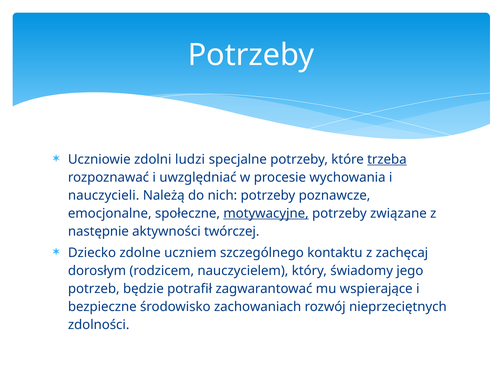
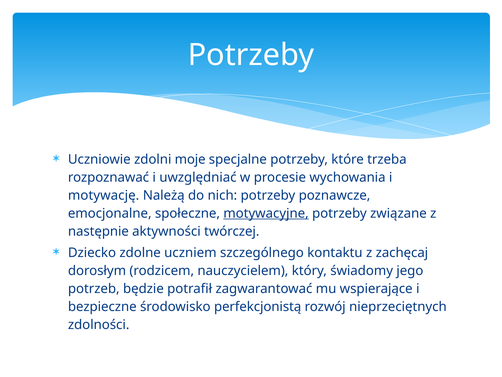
ludzi: ludzi -> moje (190, 159)
trzeba underline: present -> none (387, 159)
nauczycieli: nauczycieli -> motywację (104, 195)
zachowaniach: zachowaniach -> perfekcjonistą (258, 306)
